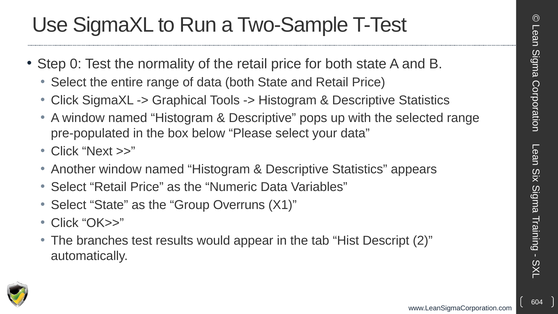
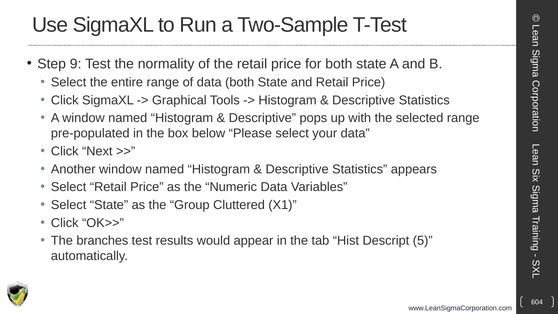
0: 0 -> 9 (76, 64)
Overruns: Overruns -> Cluttered (239, 205)
2: 2 -> 5 (423, 241)
